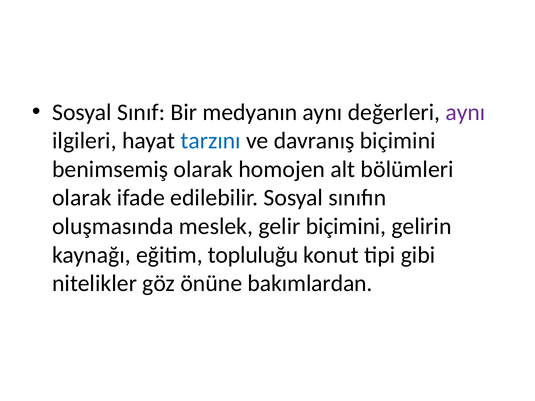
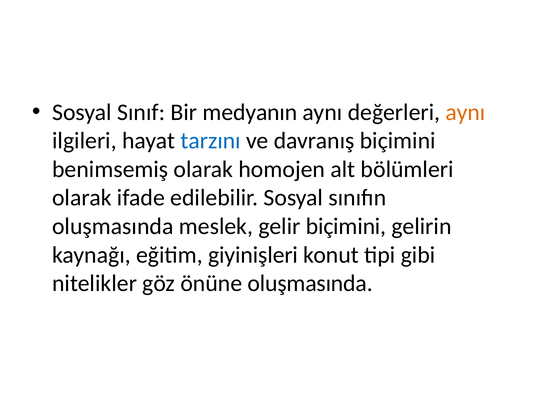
aynı colour: purple -> orange (465, 112)
topluluğu: topluluğu -> giyinişleri (253, 255)
önüne bakımlardan: bakımlardan -> oluşmasında (310, 284)
